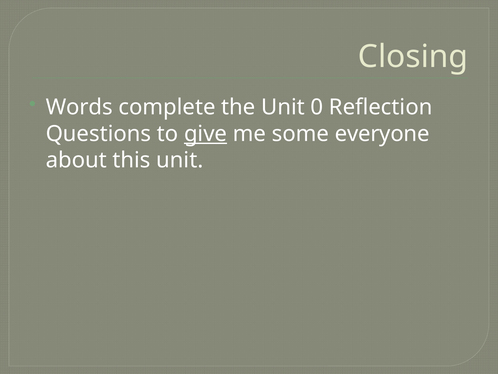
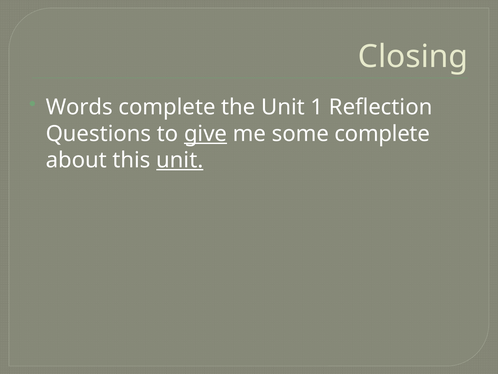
0: 0 -> 1 (317, 107)
some everyone: everyone -> complete (382, 134)
unit underline: none -> present (180, 160)
